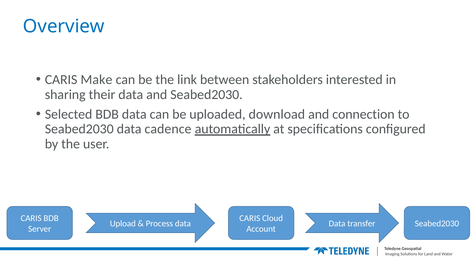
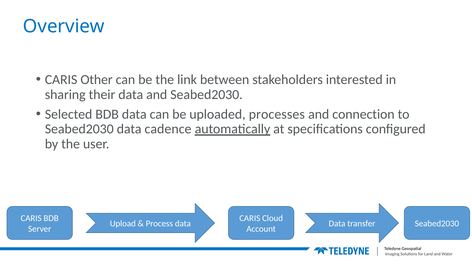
Make: Make -> Other (97, 80)
download: download -> processes (277, 114)
